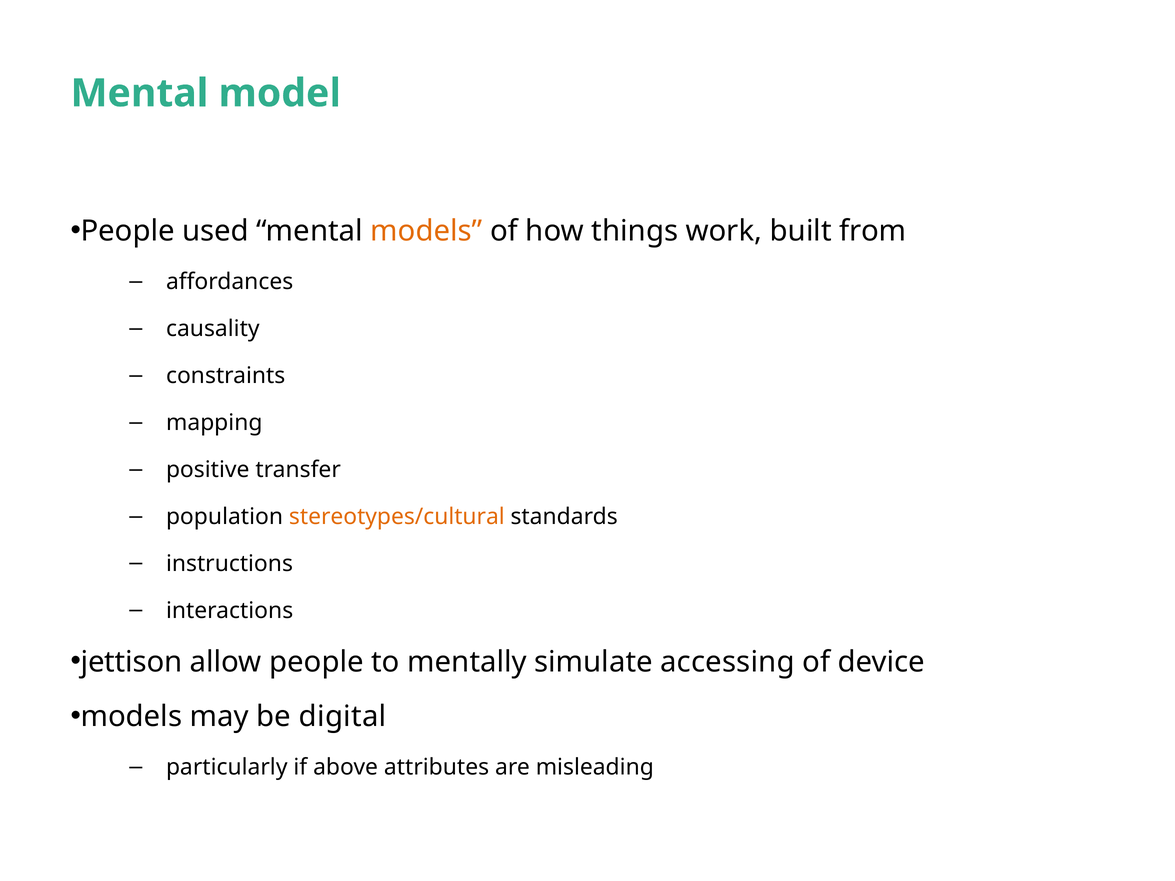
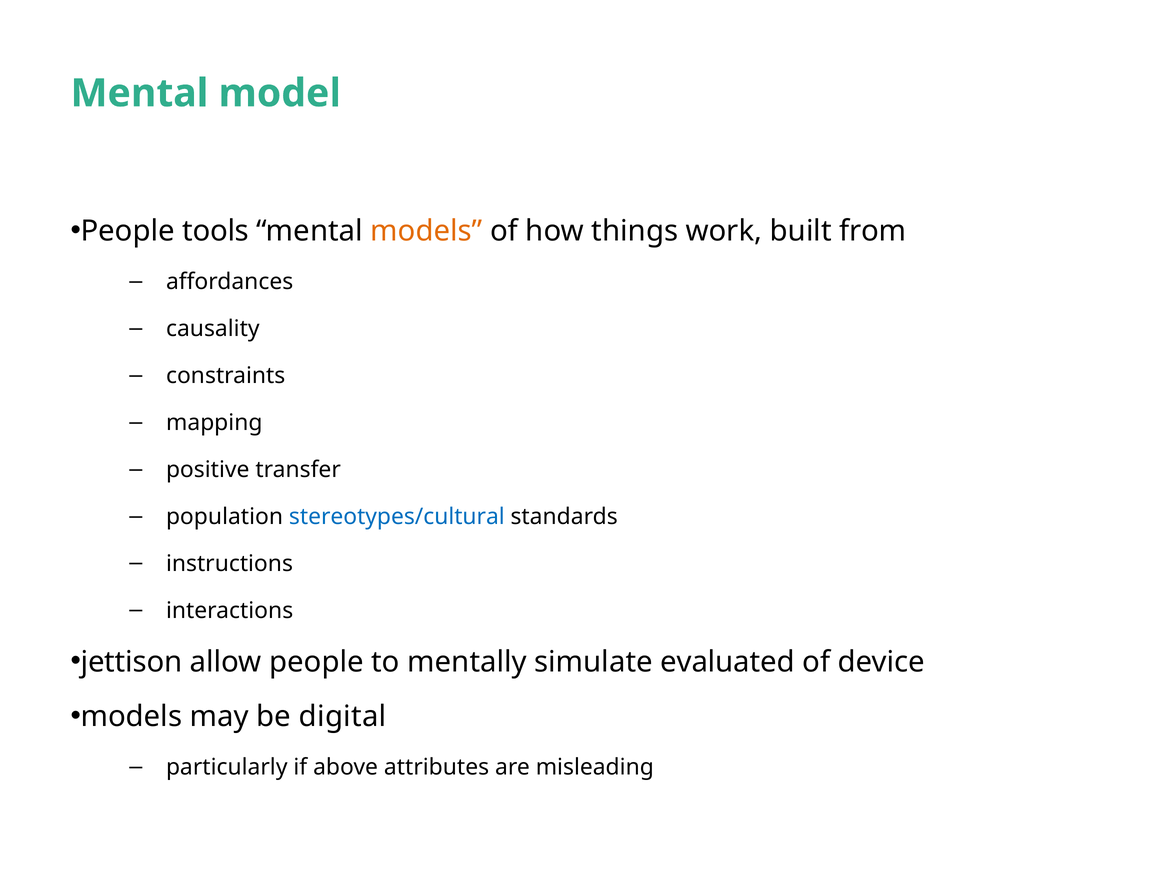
used: used -> tools (216, 231)
stereotypes/cultural colour: orange -> blue (397, 517)
accessing: accessing -> evaluated (728, 662)
